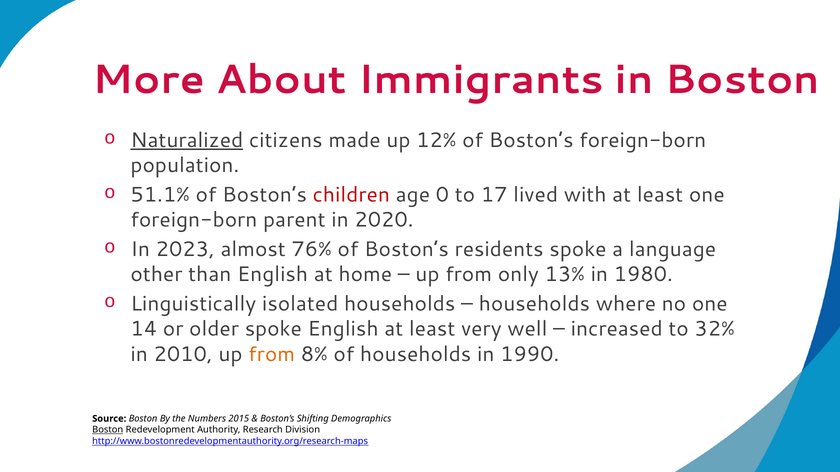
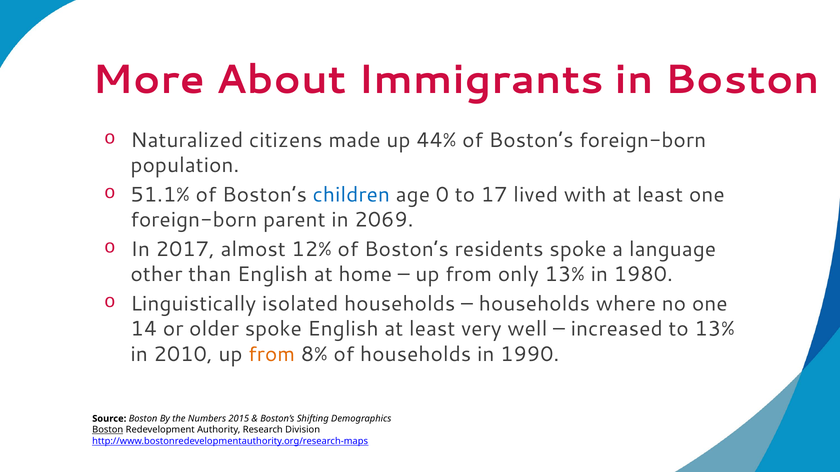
Naturalized underline: present -> none (187, 140)
12%: 12% -> 44% (436, 140)
children colour: red -> blue (351, 195)
2020: 2020 -> 2069 (384, 220)
2023: 2023 -> 2017 (185, 250)
76%: 76% -> 12% (312, 250)
to 32%: 32% -> 13% (715, 329)
